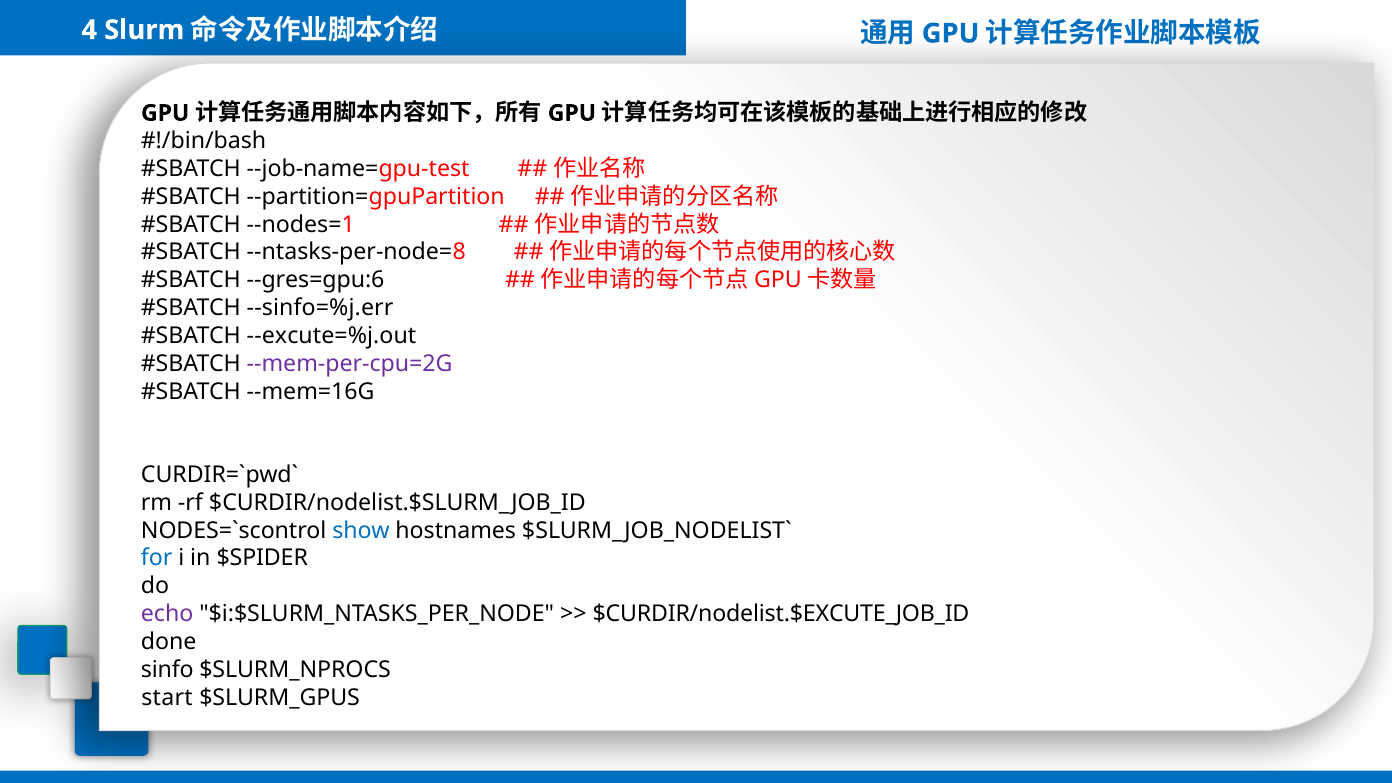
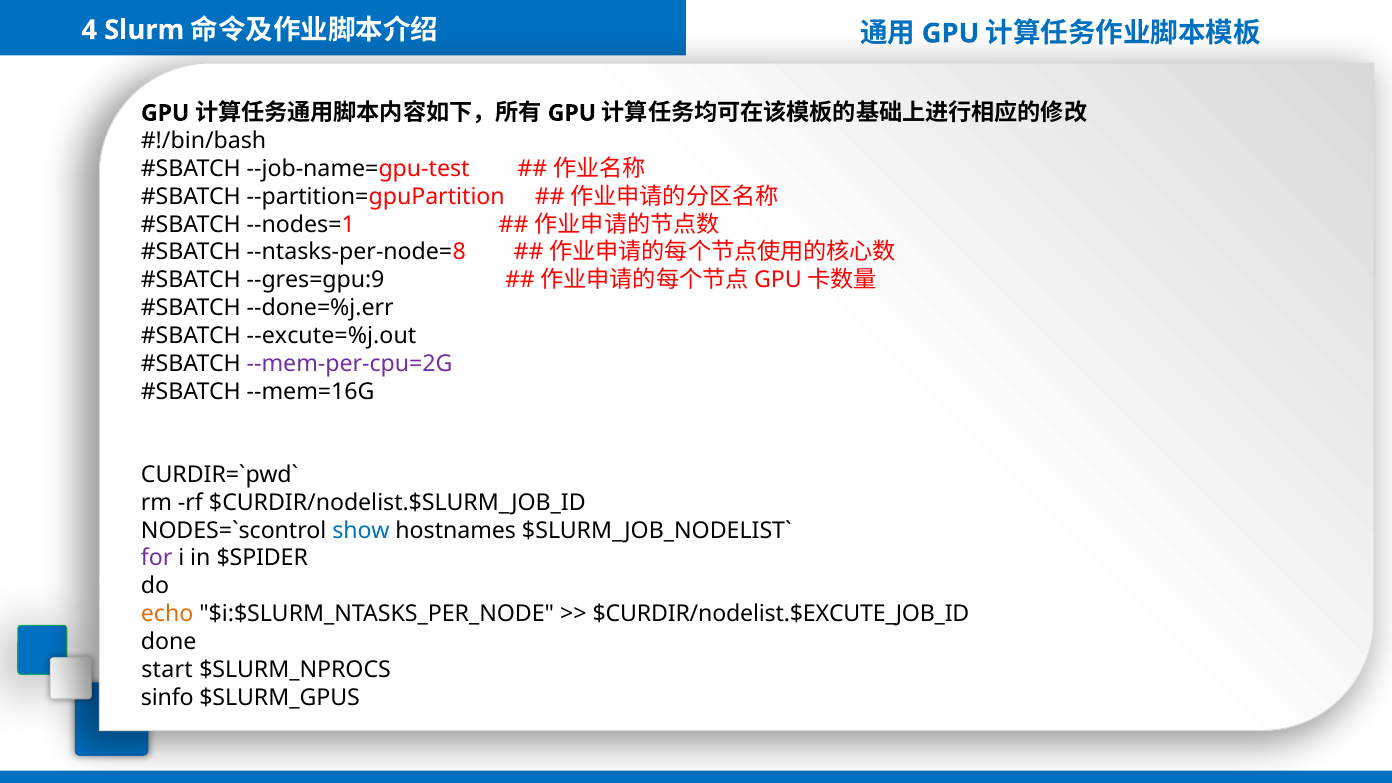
--gres=gpu:6: --gres=gpu:6 -> --gres=gpu:9 (316, 280)
--sinfo=%j.err: --sinfo=%j.err -> --done=%j.err (320, 308)
for colour: blue -> purple (157, 558)
echo colour: purple -> orange (167, 614)
sinfo: sinfo -> start (167, 670)
start: start -> sinfo (167, 697)
